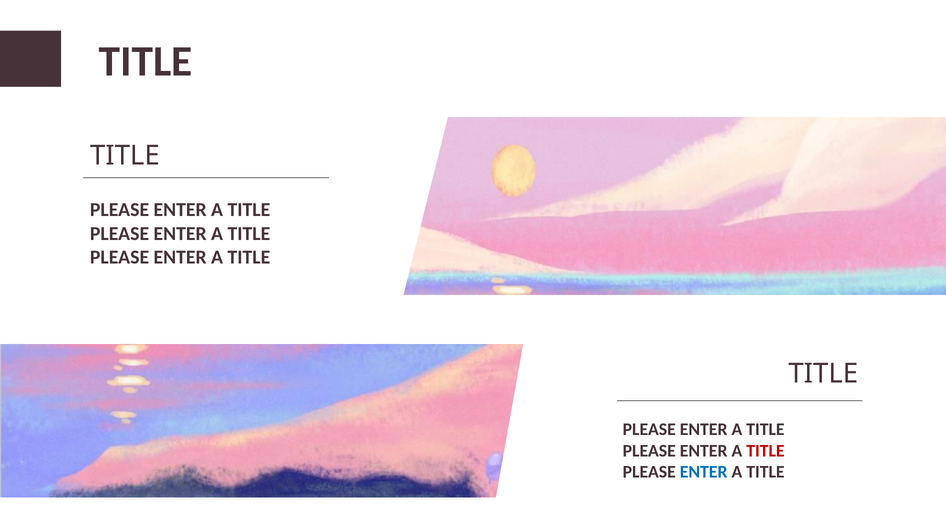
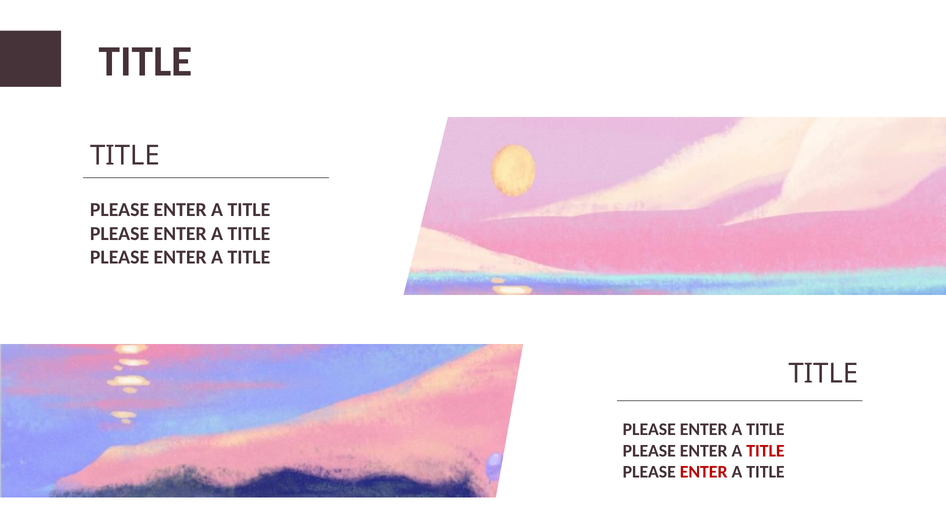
ENTER colour: blue -> red (704, 472)
